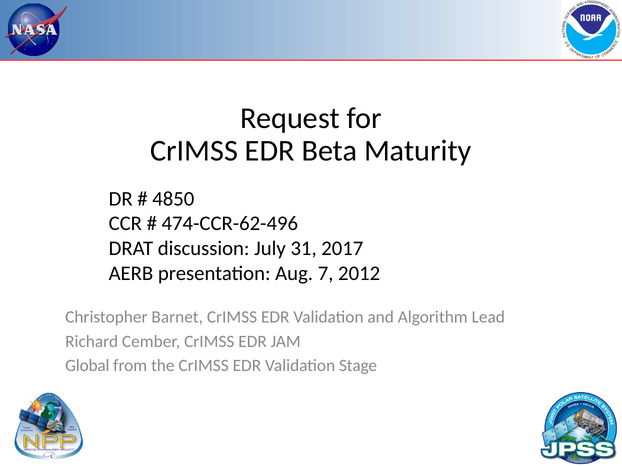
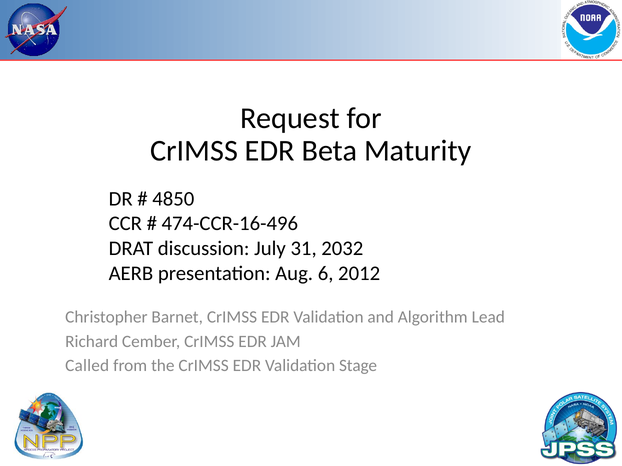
474-CCR-62-496: 474-CCR-62-496 -> 474-CCR-16-496 (230, 224)
2017: 2017 -> 2032 (342, 249)
7: 7 -> 6 (326, 274)
Global: Global -> Called (87, 366)
